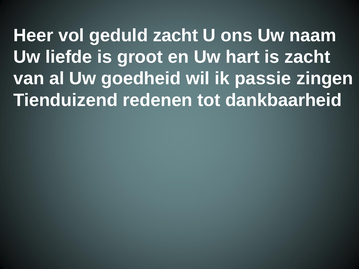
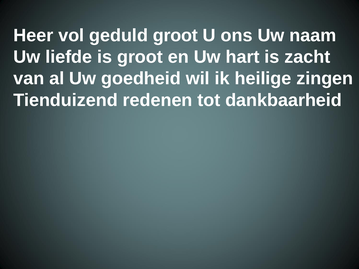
geduld zacht: zacht -> groot (175, 36)
passie: passie -> heilige (263, 79)
